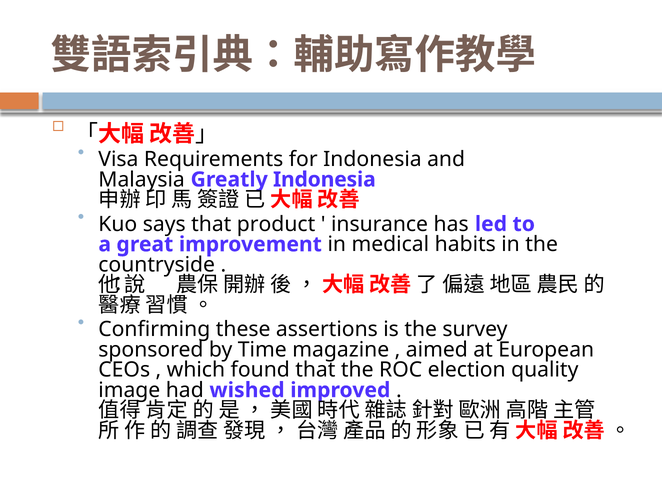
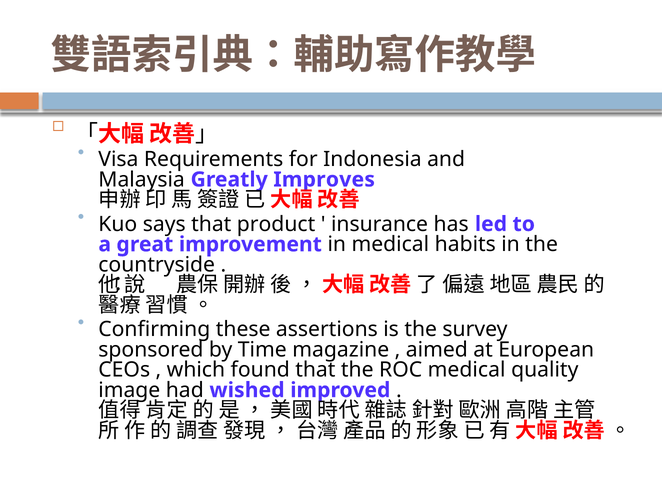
Greatly Indonesia: Indonesia -> Improves (324, 180)
ROC election: election -> medical (467, 370)
